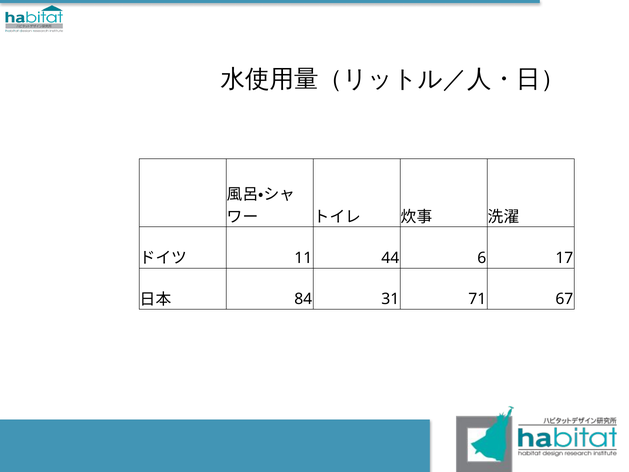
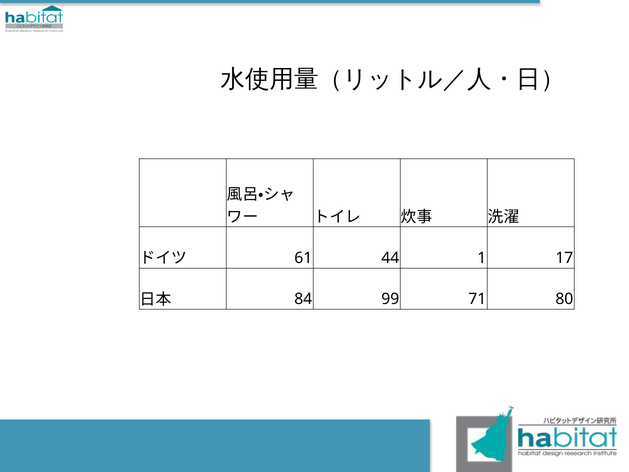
11: 11 -> 61 (303, 258)
6: 6 -> 1 (482, 258)
31: 31 -> 99 (390, 299)
67: 67 -> 80 (564, 299)
